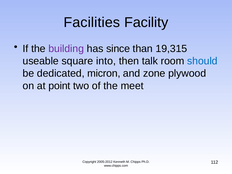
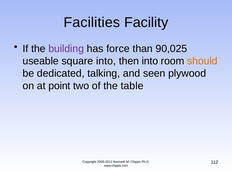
since: since -> force (118, 49)
19,315: 19,315 -> 90,025 (171, 49)
then talk: talk -> into (150, 61)
should colour: blue -> orange (202, 61)
micron: micron -> talking (104, 73)
zone: zone -> seen (154, 73)
meet: meet -> table (132, 86)
